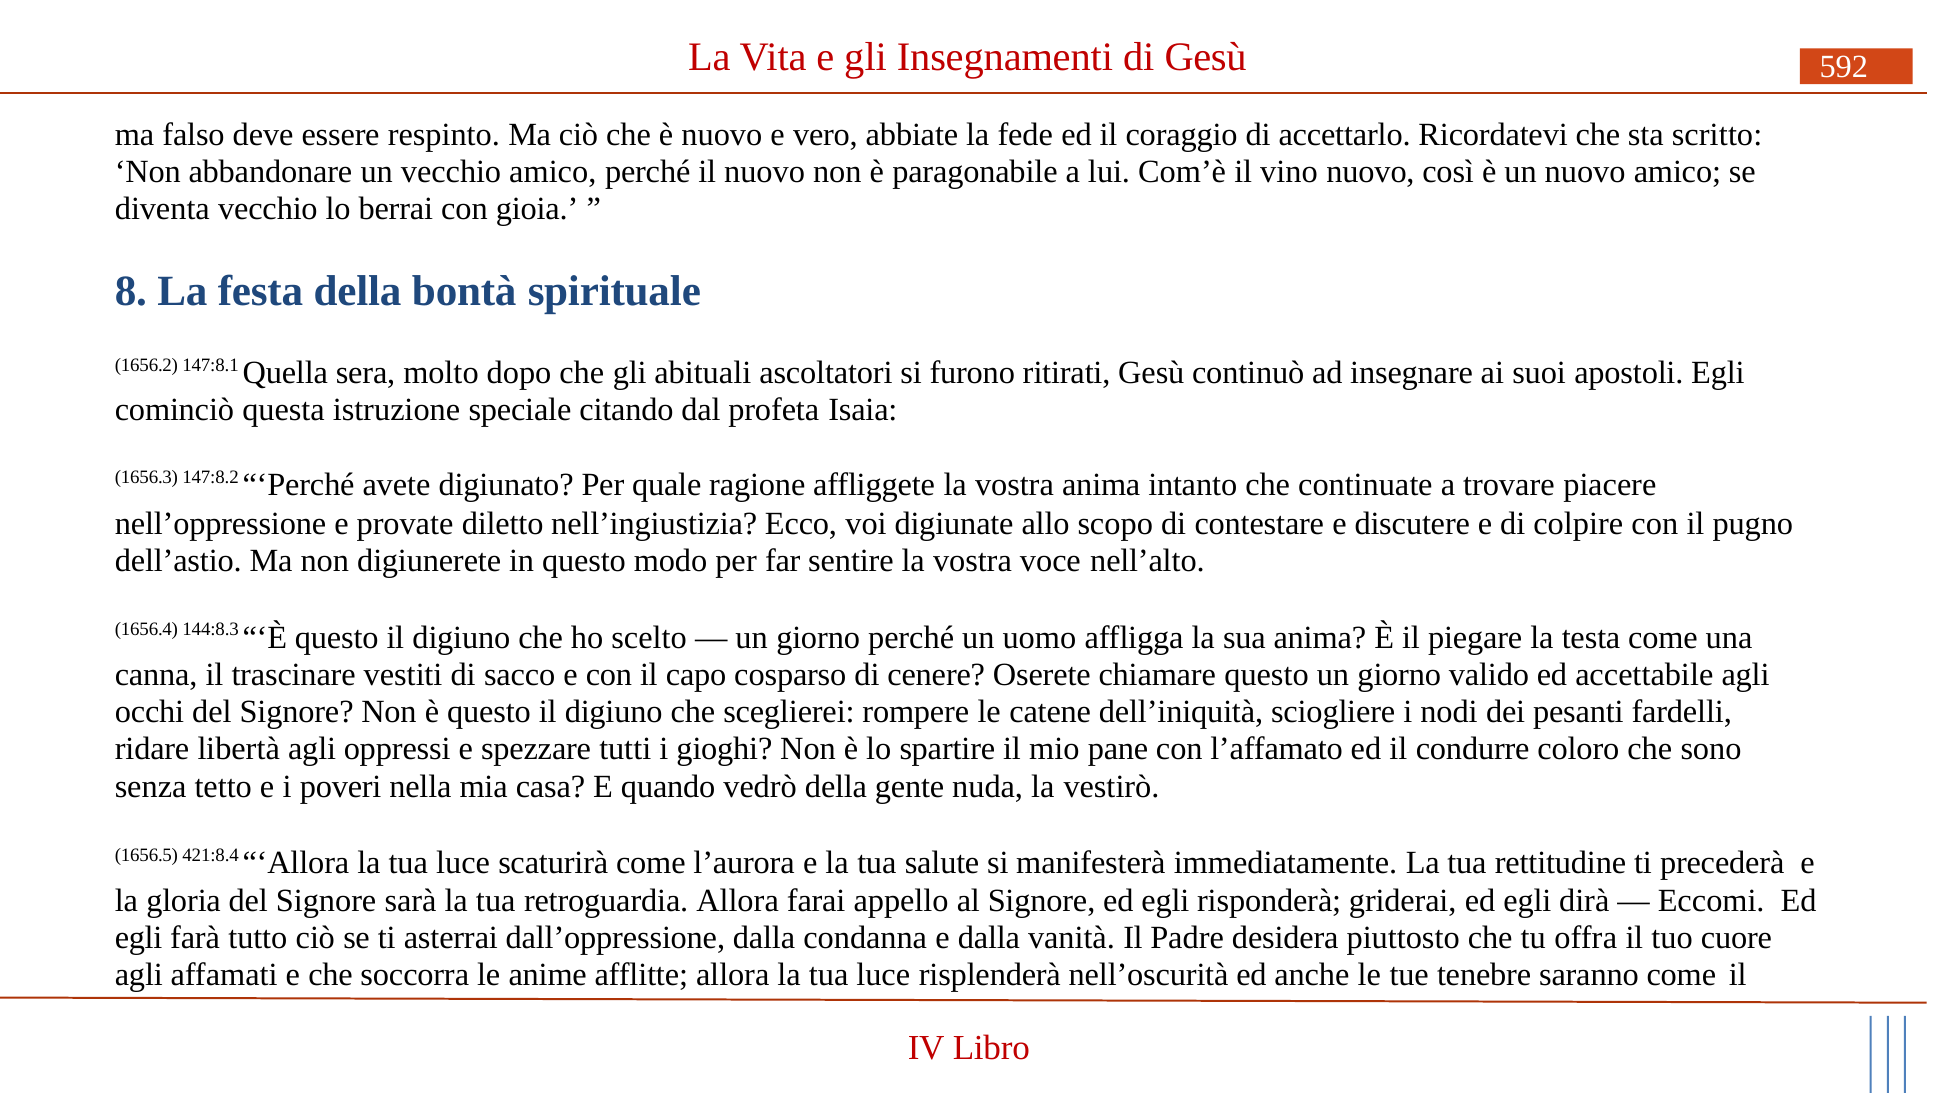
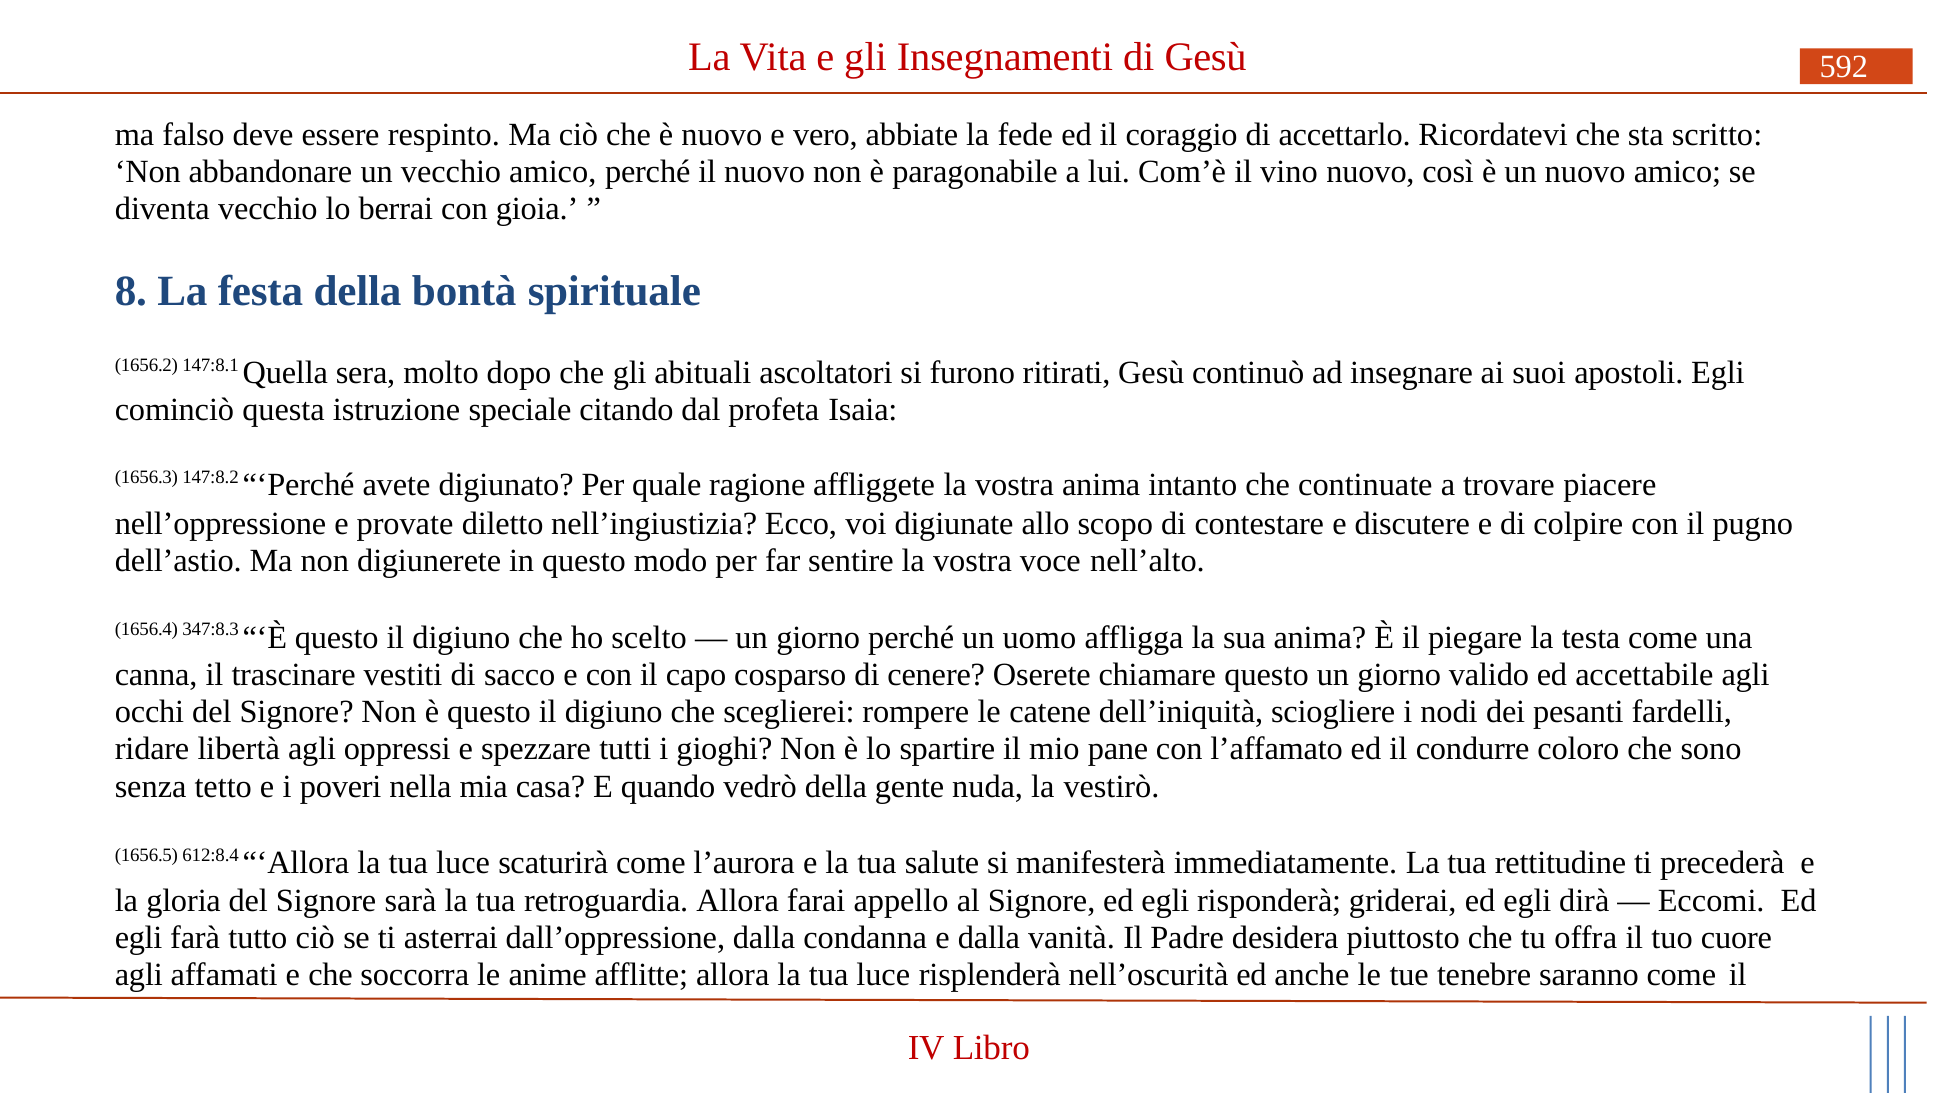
144:8.3: 144:8.3 -> 347:8.3 (211, 630)
421:8.4: 421:8.4 -> 612:8.4 (211, 856)
